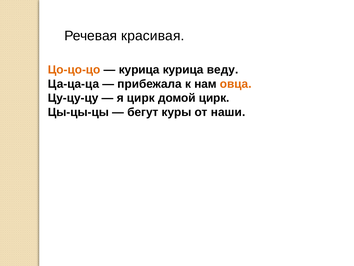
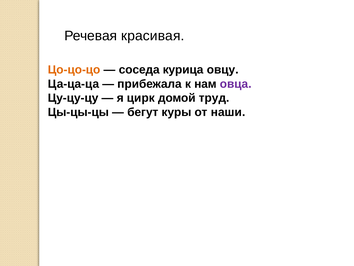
курица: курица -> соседа (139, 70)
веду: веду -> овцу (223, 70)
овца colour: orange -> purple (236, 84)
домой цирк: цирк -> труд (214, 98)
